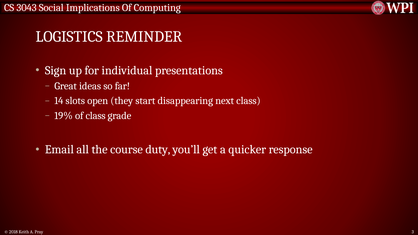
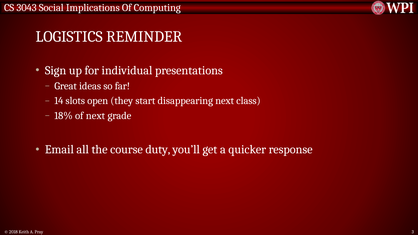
19%: 19% -> 18% (64, 116)
of class: class -> next (95, 116)
